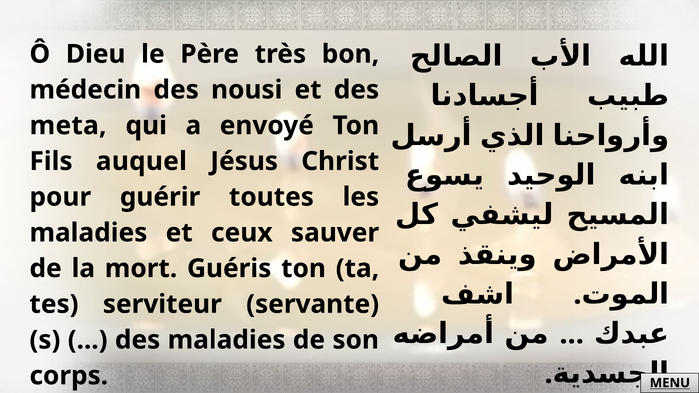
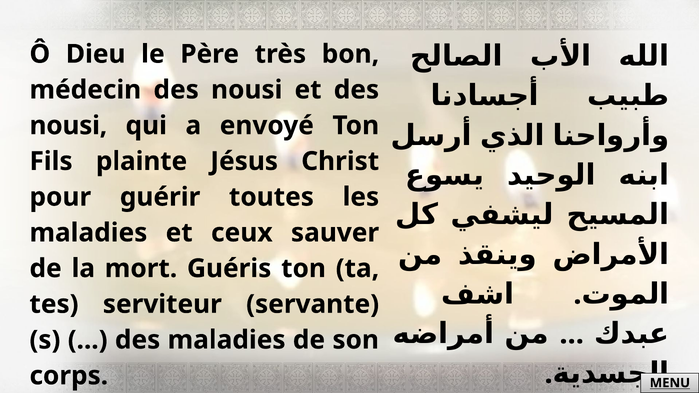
meta: meta -> nousi (68, 126)
auquel: auquel -> plainte (142, 161)
